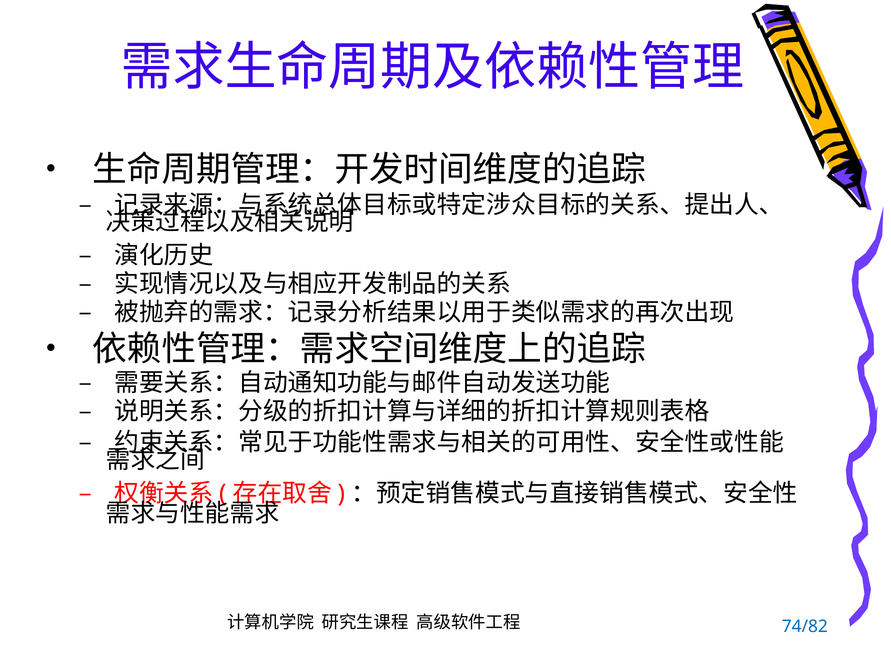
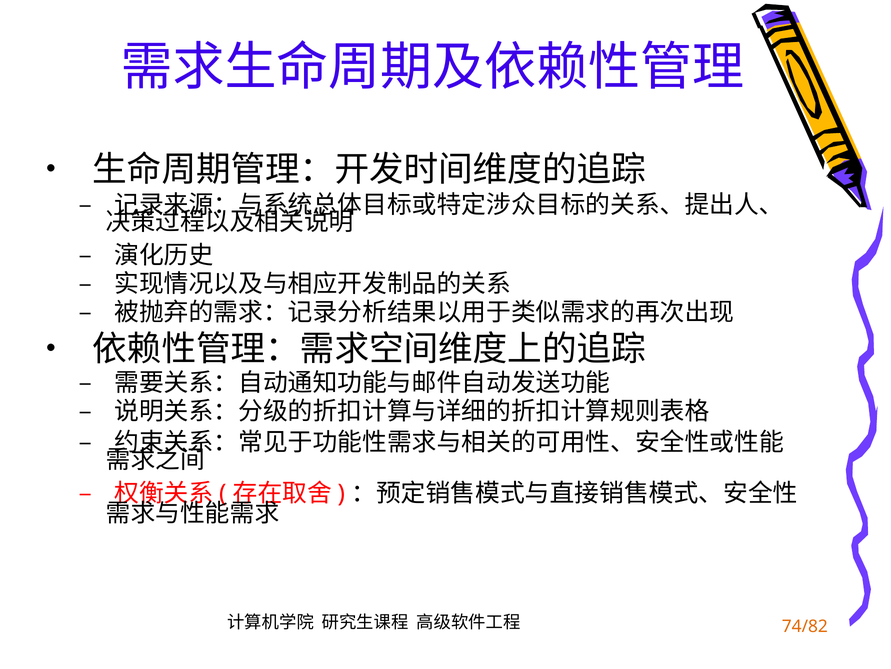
74/82 colour: blue -> orange (805, 626)
